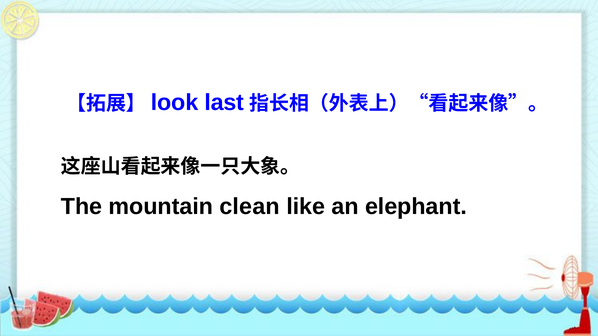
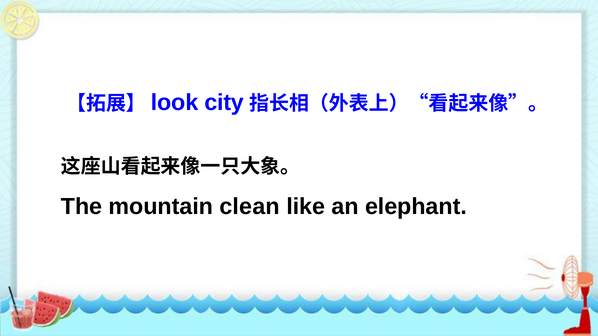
last: last -> city (224, 102)
